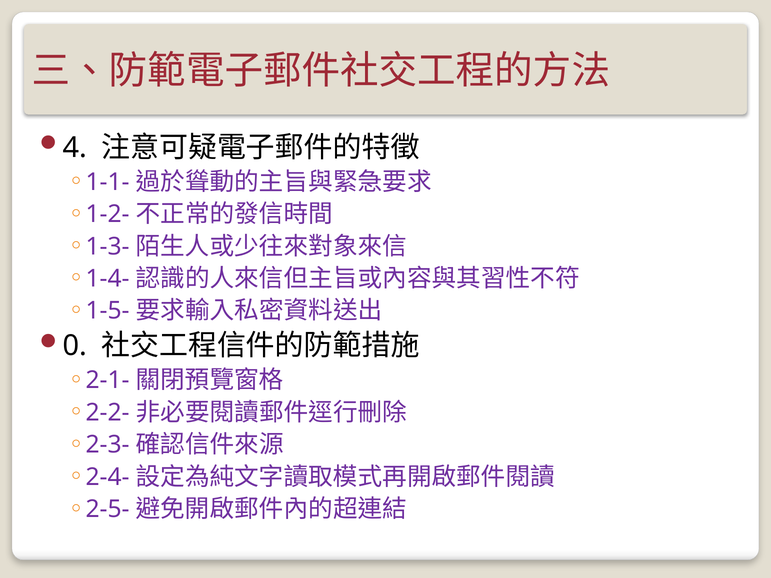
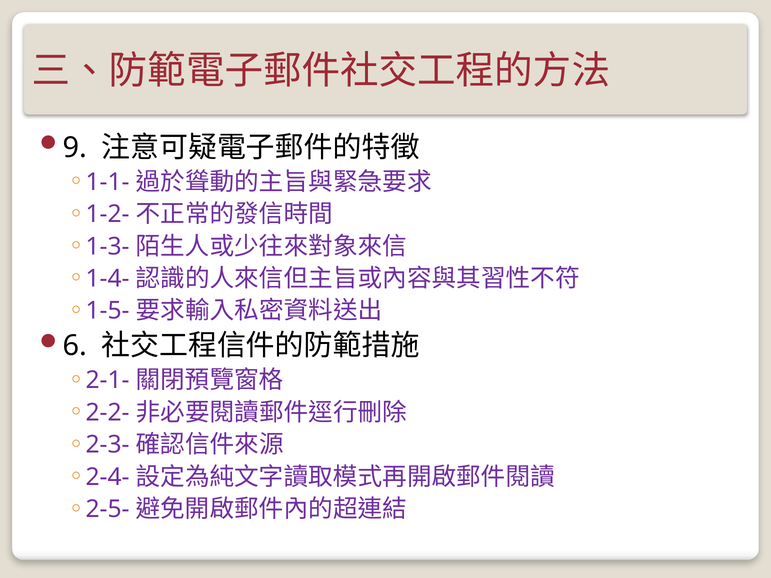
4: 4 -> 9 (75, 148)
0: 0 -> 6 (75, 346)
